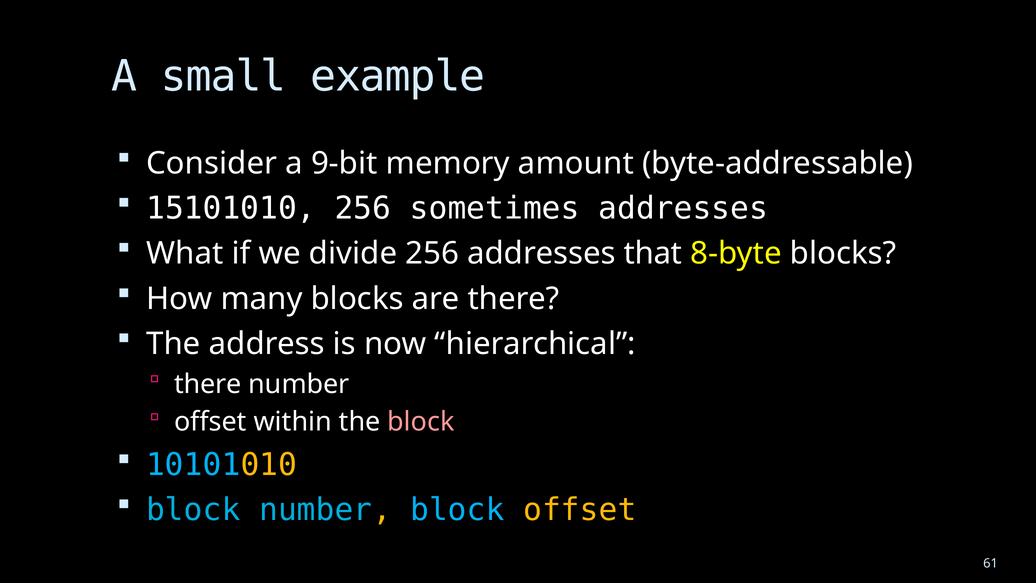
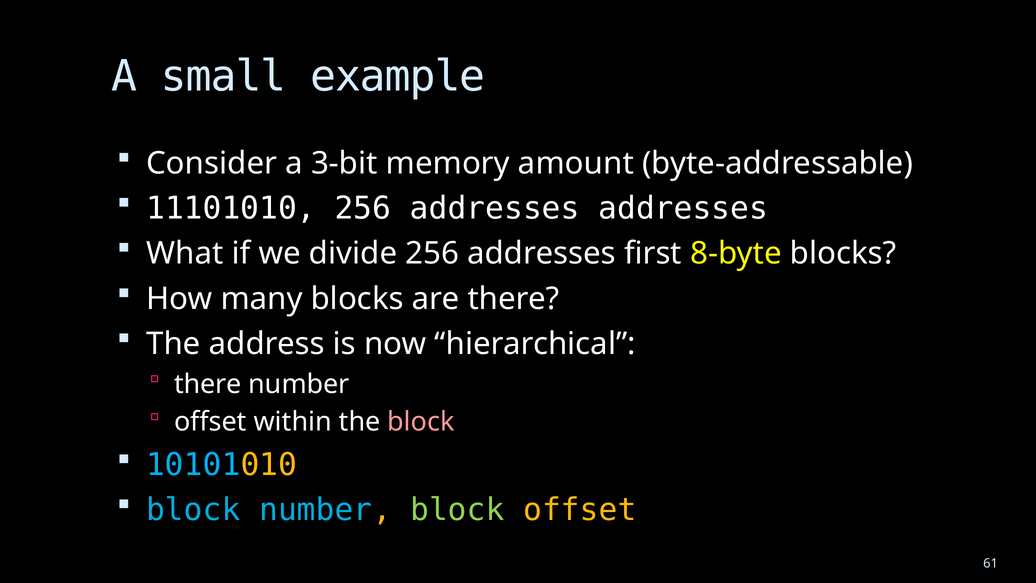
9-bit: 9-bit -> 3-bit (344, 163)
15101010: 15101010 -> 11101010 (231, 208)
sometimes: sometimes -> addresses (495, 208)
that: that -> first (653, 253)
block colour: light blue -> light green (457, 510)
